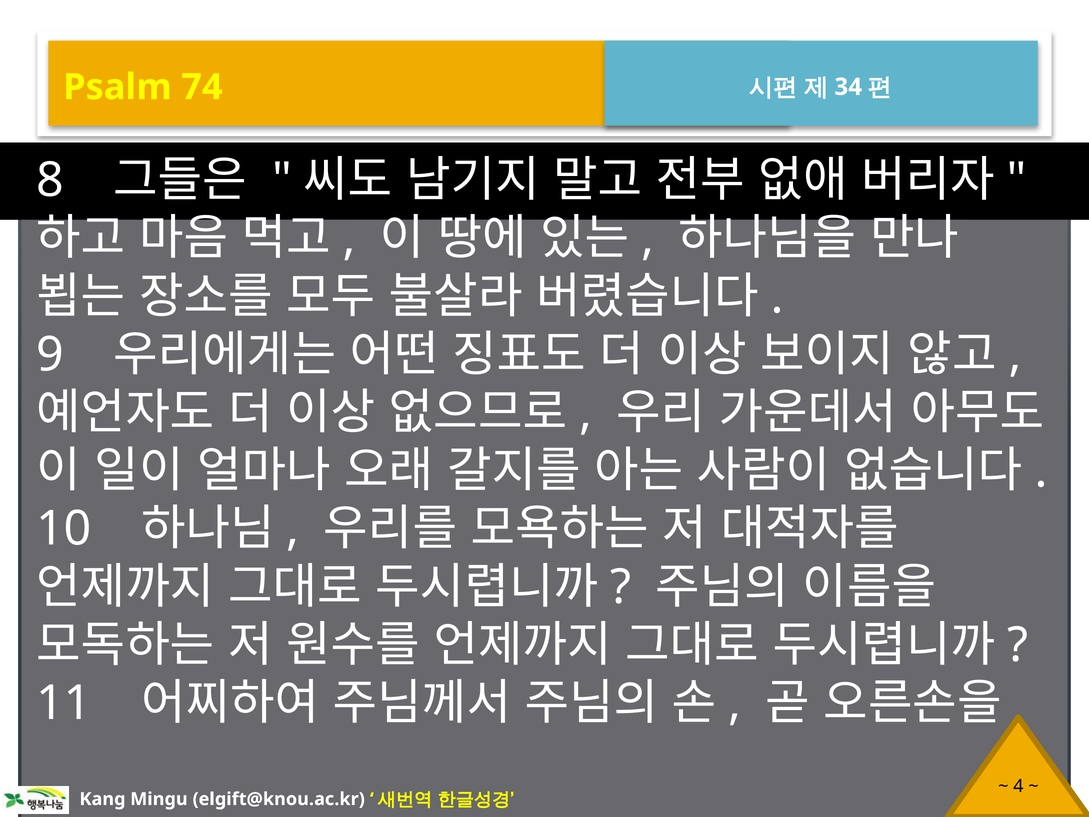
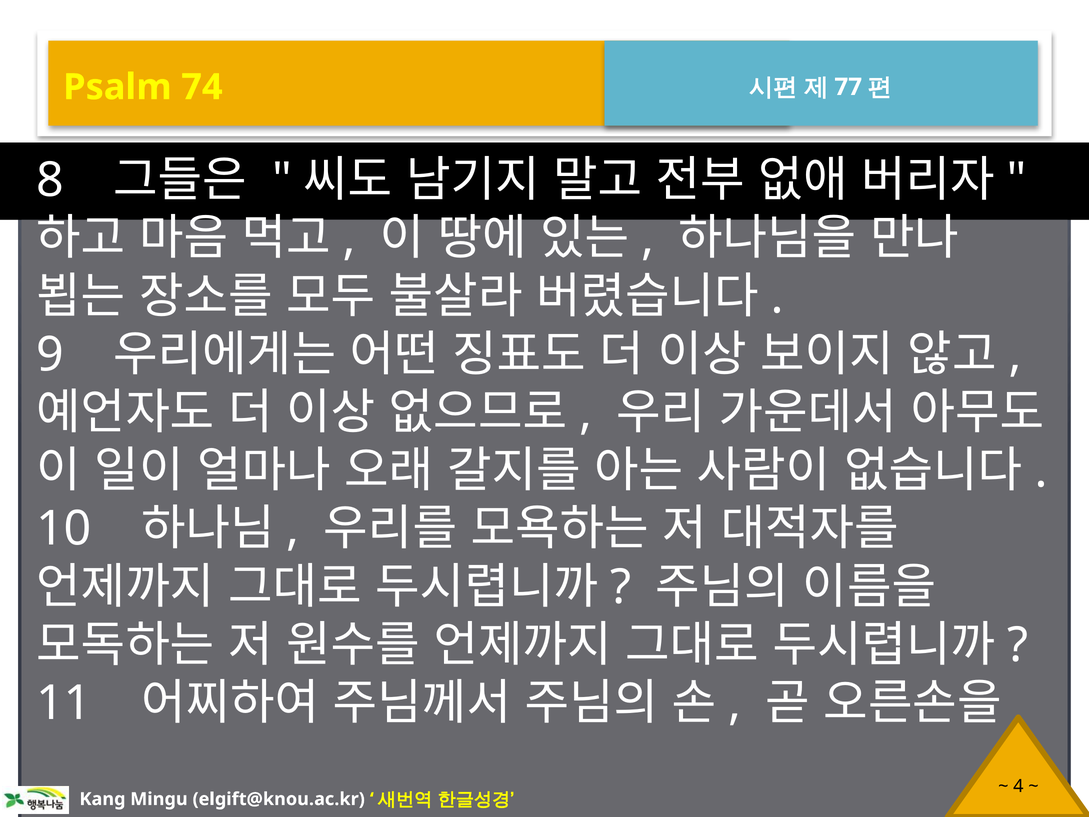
34: 34 -> 77 (848, 87)
